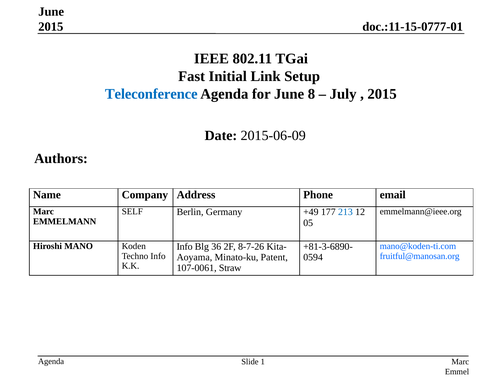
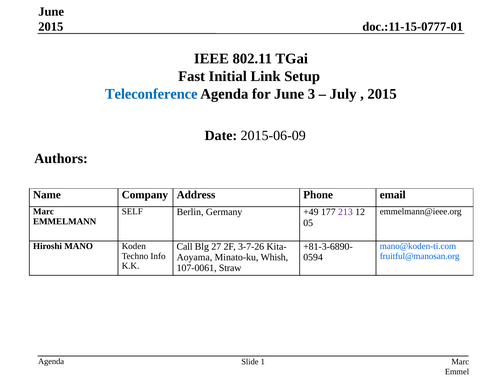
8: 8 -> 3 (311, 94)
213 colour: blue -> purple (345, 212)
Info: Info -> Call (185, 246)
36: 36 -> 27 (216, 246)
8-7-26: 8-7-26 -> 3-7-26 (251, 246)
Patent: Patent -> Whish (274, 257)
